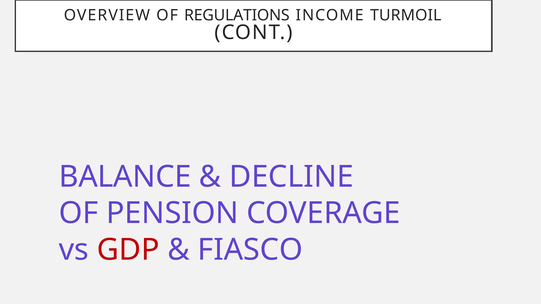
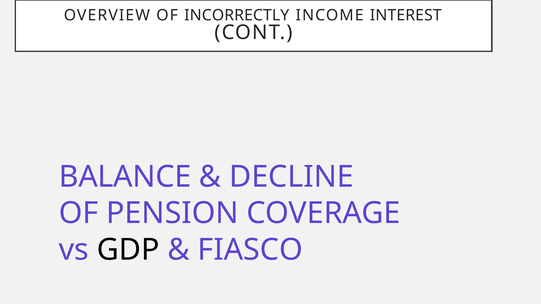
REGULATIONS: REGULATIONS -> INCORRECTLY (237, 15)
TURMOIL: TURMOIL -> INTEREST (406, 15)
GDP colour: red -> black (128, 250)
